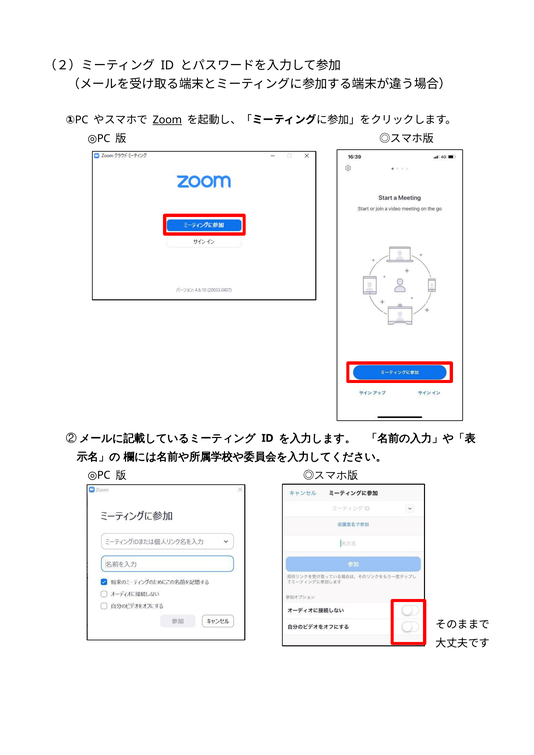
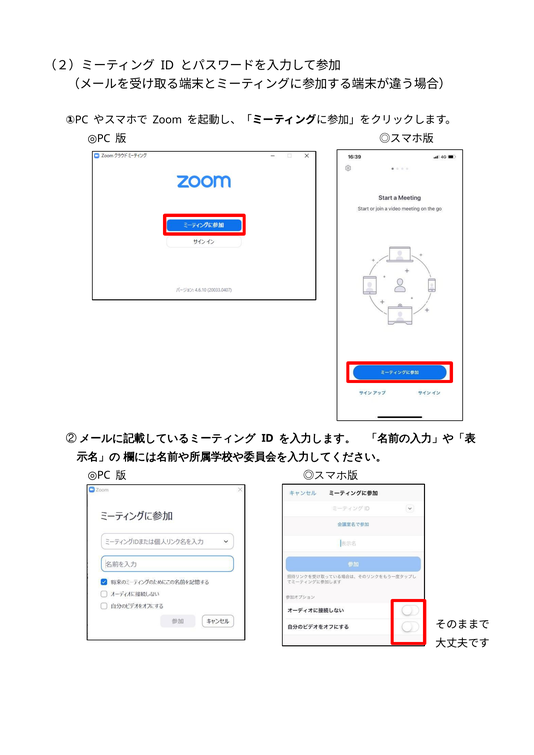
Zoom underline: present -> none (167, 120)
